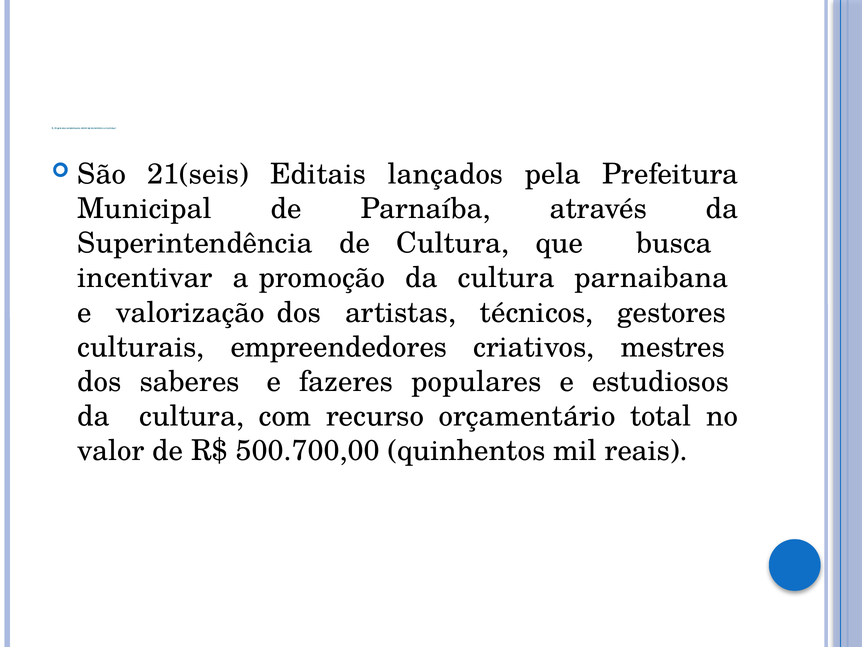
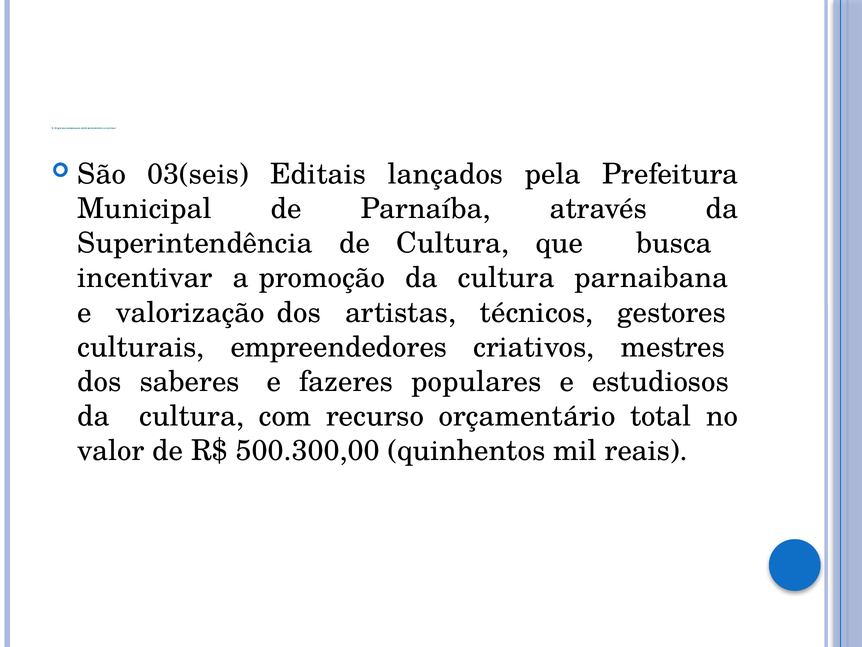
21(seis: 21(seis -> 03(seis (198, 174)
500.700,00: 500.700,00 -> 500.300,00 (308, 450)
